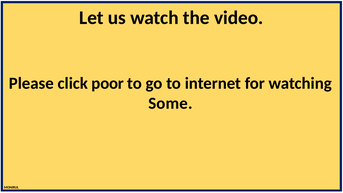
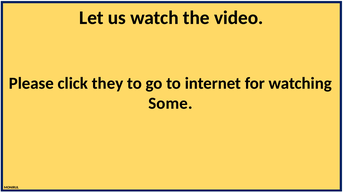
poor: poor -> they (108, 83)
